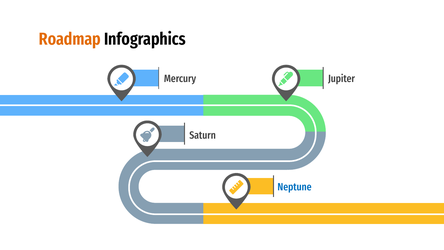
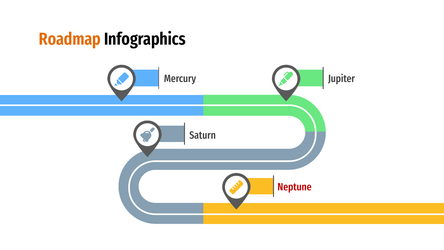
Neptune colour: blue -> red (295, 187)
